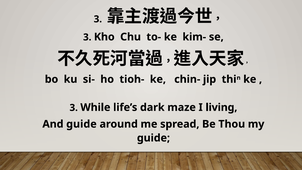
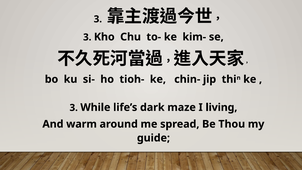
And guide: guide -> warm (82, 124)
